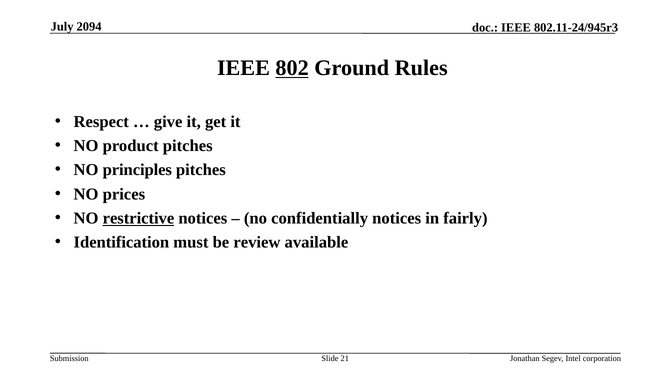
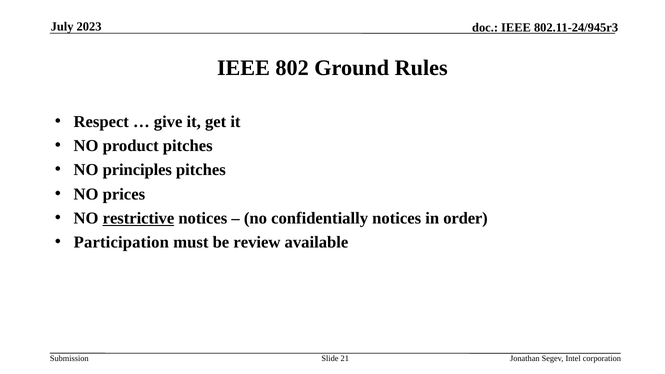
2094: 2094 -> 2023 (89, 26)
802 underline: present -> none (292, 68)
fairly: fairly -> order (466, 218)
Identification: Identification -> Participation (121, 242)
